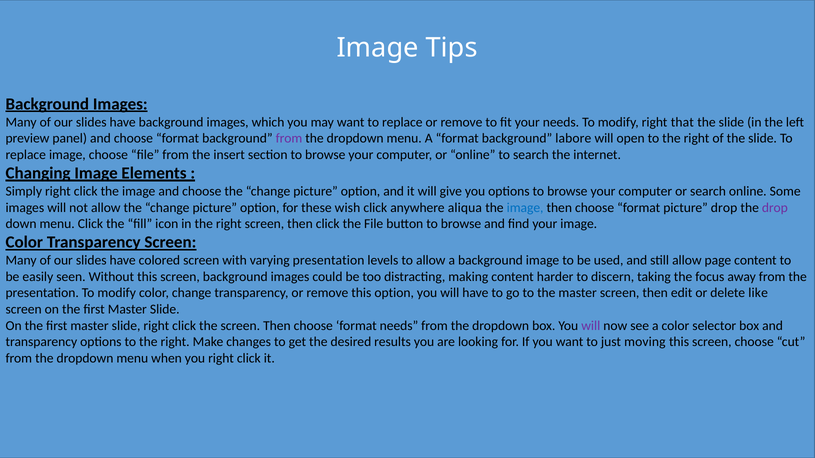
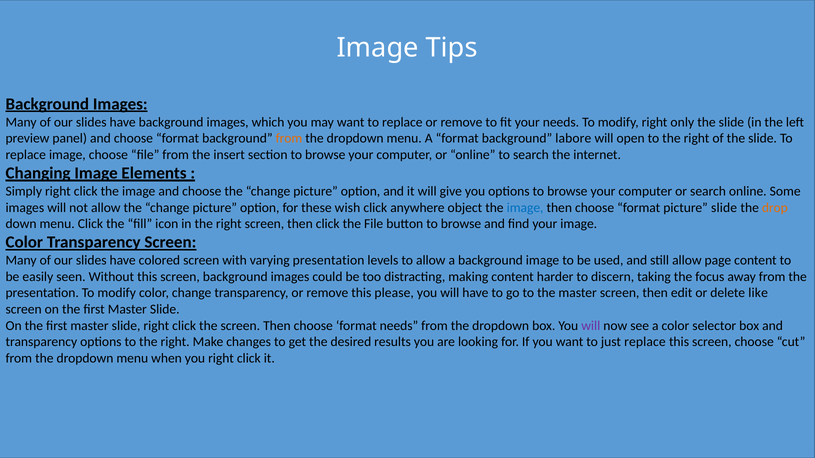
that: that -> only (682, 122)
from colour: purple -> orange (289, 138)
aliqua: aliqua -> object (465, 208)
picture drop: drop -> slide (724, 208)
drop colour: purple -> orange (775, 208)
this option: option -> please (394, 293)
just moving: moving -> replace (645, 342)
